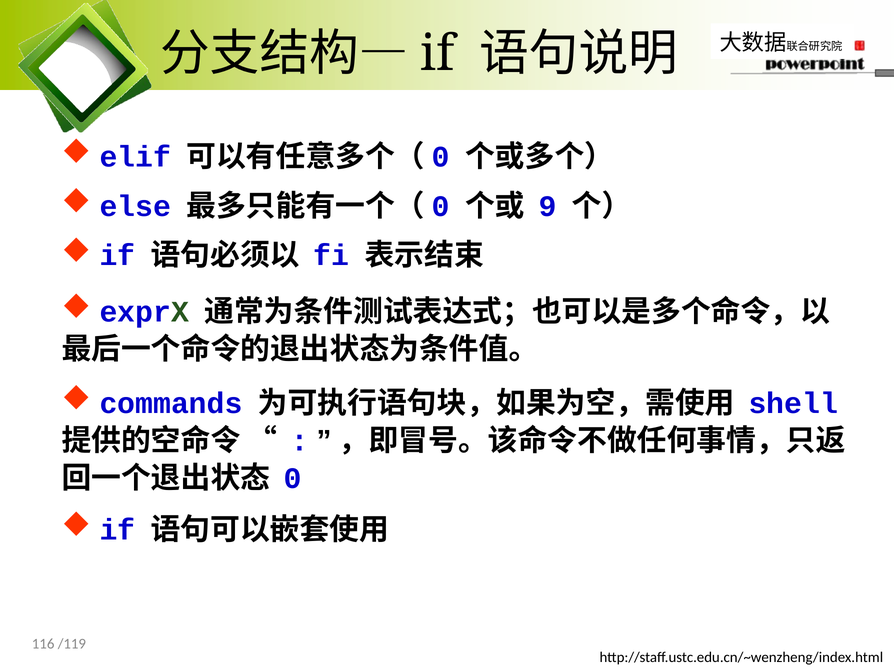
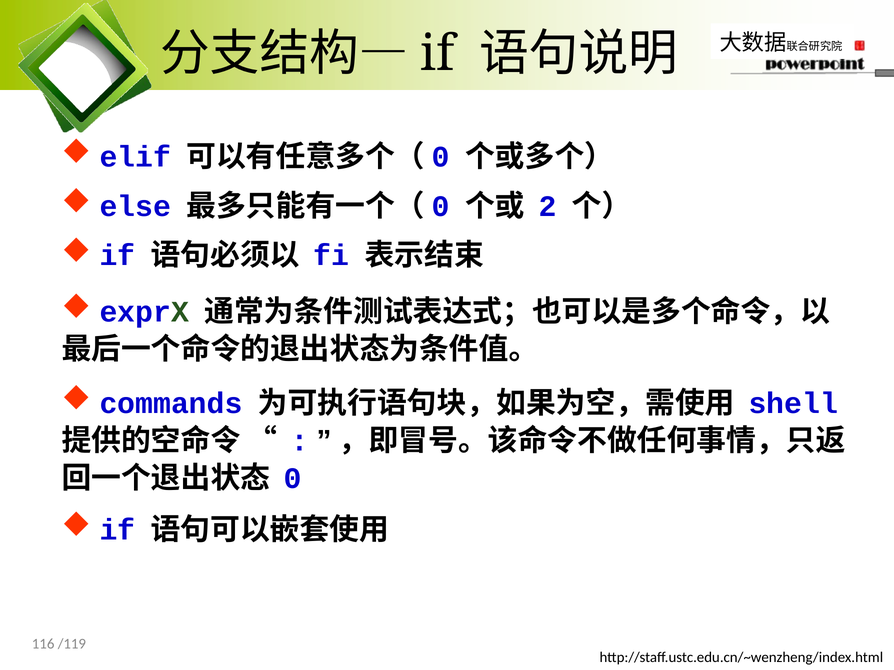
9: 9 -> 2 (548, 206)
